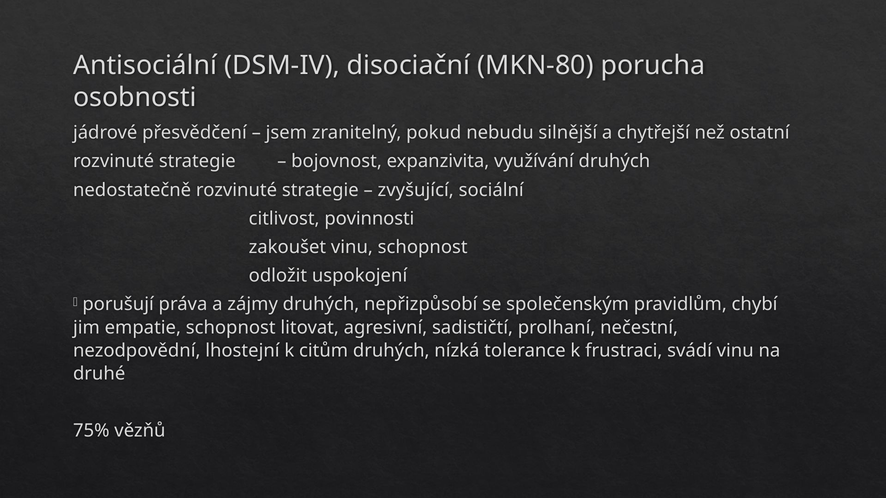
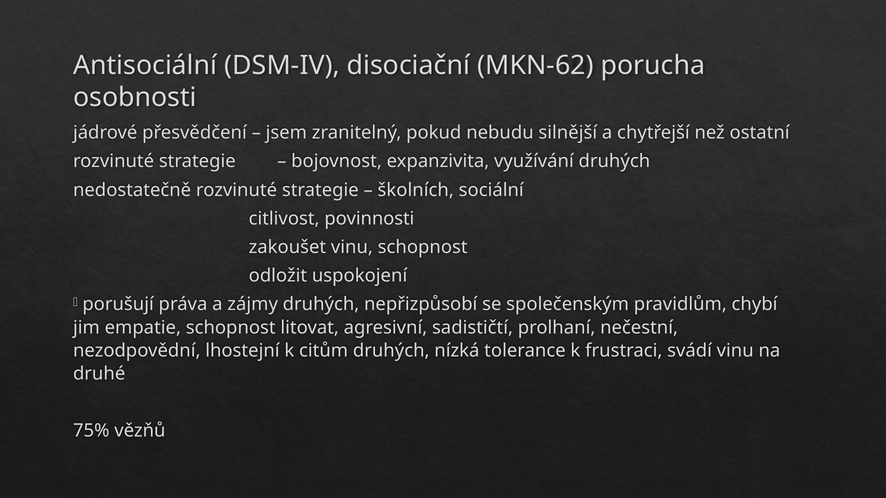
MKN-80: MKN-80 -> MKN-62 (535, 66)
zvyšující: zvyšující -> školních (416, 190)
